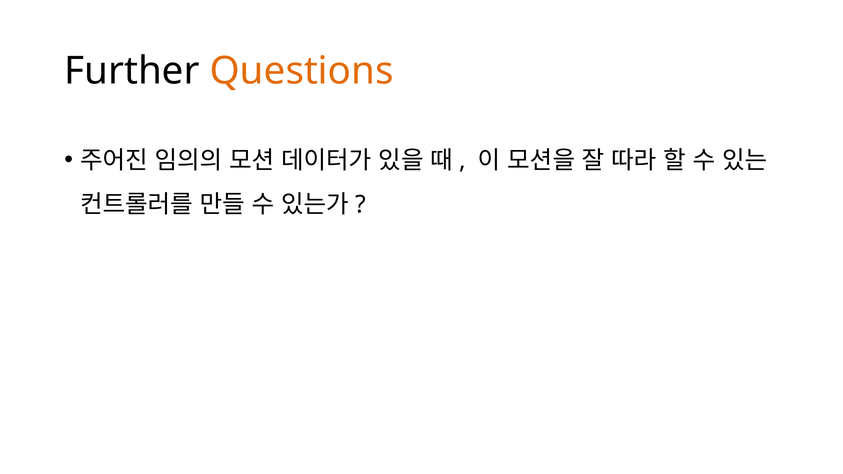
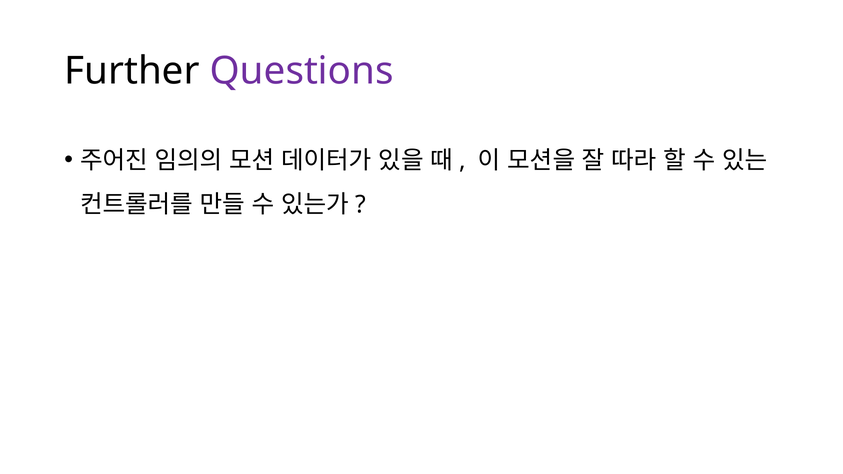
Questions colour: orange -> purple (302, 71)
